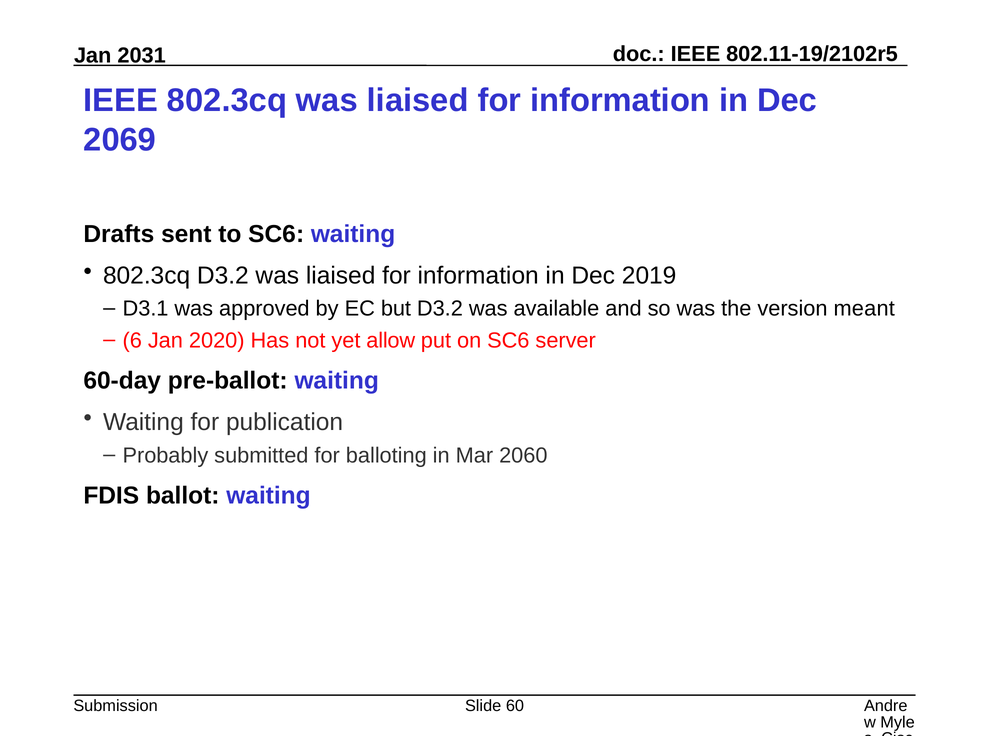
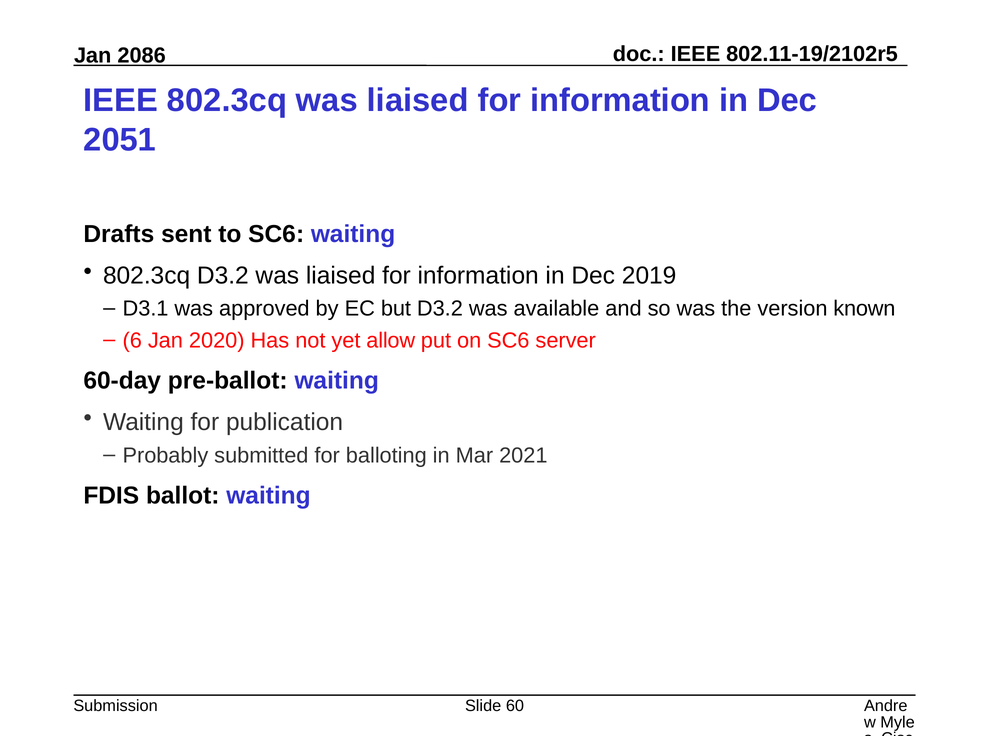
2031: 2031 -> 2086 (142, 56)
2069: 2069 -> 2051 (120, 140)
meant: meant -> known (864, 309)
2060: 2060 -> 2021 (523, 455)
